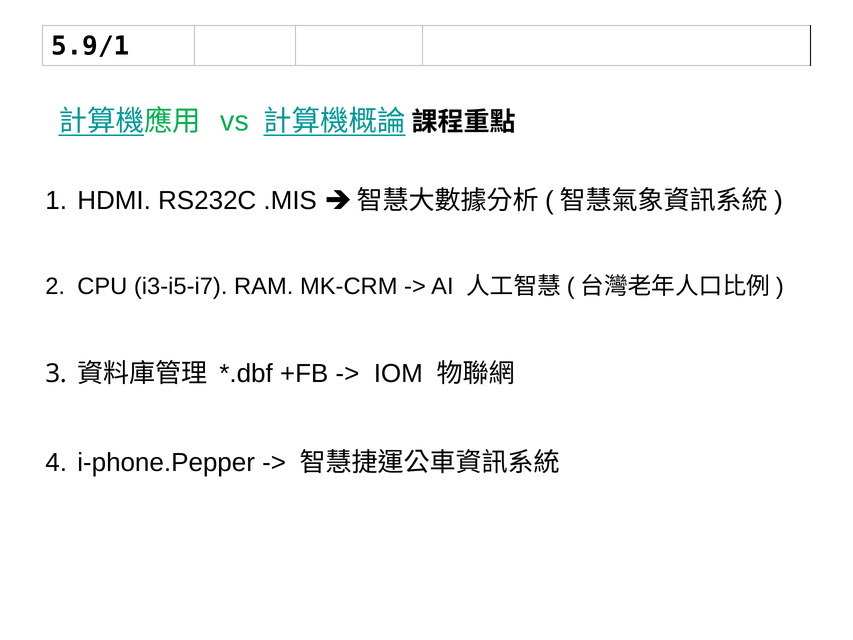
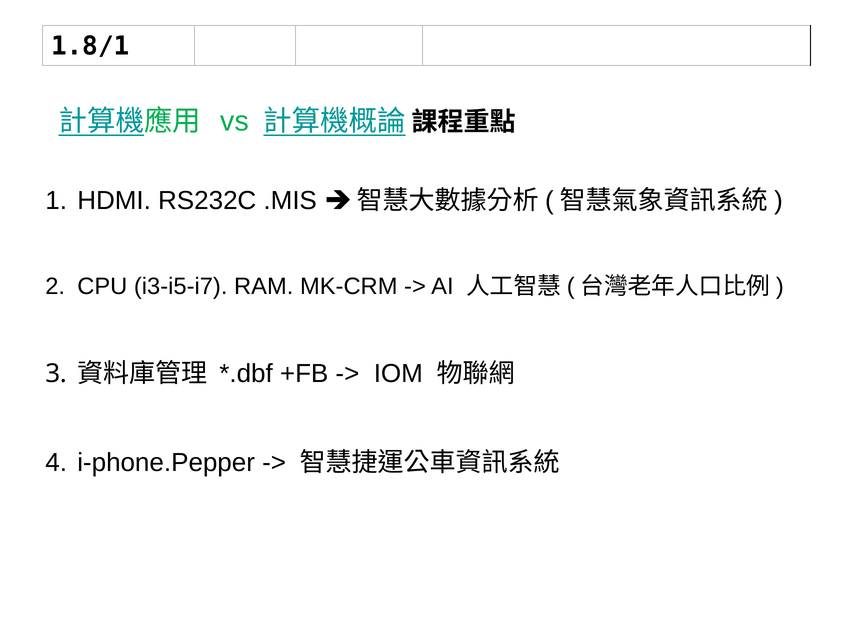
5.9/1: 5.9/1 -> 1.8/1 (90, 46)
